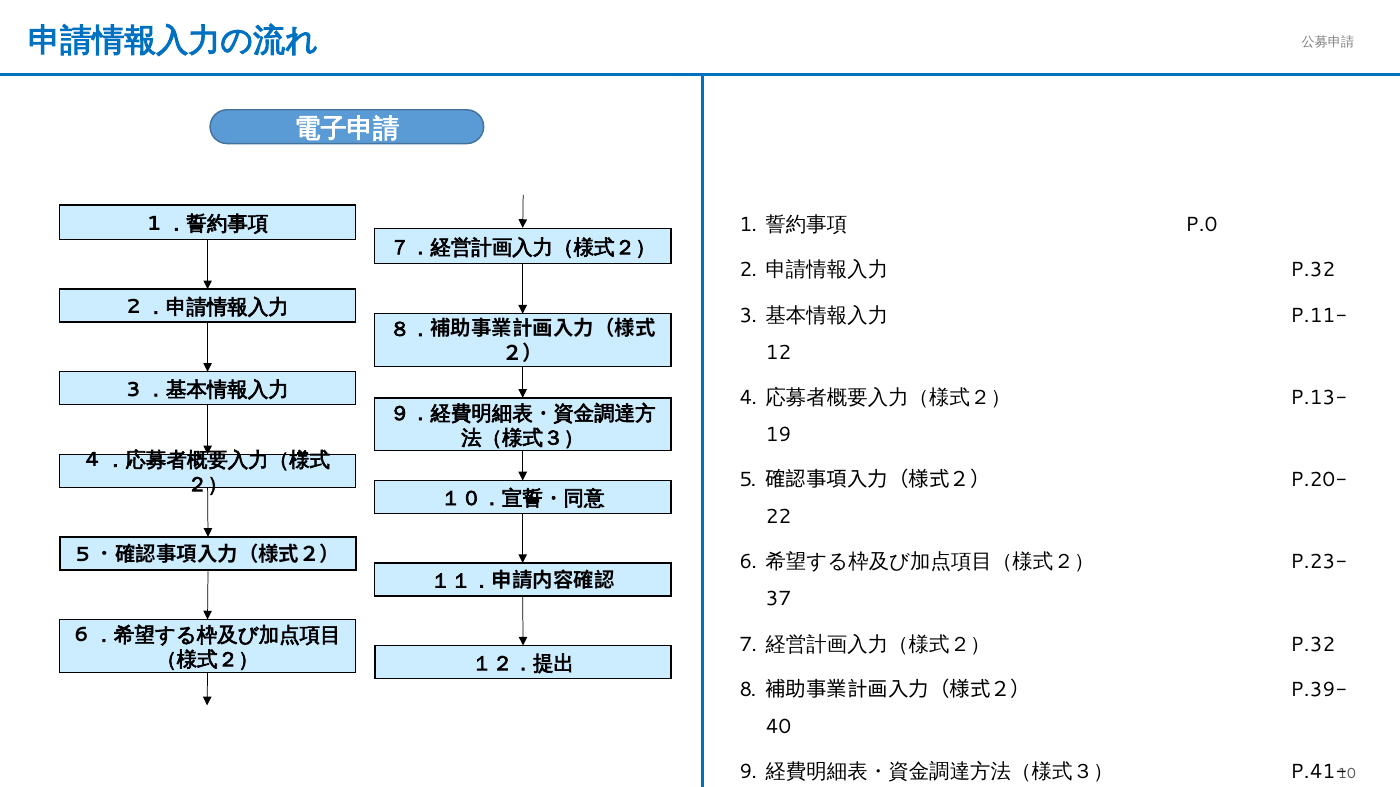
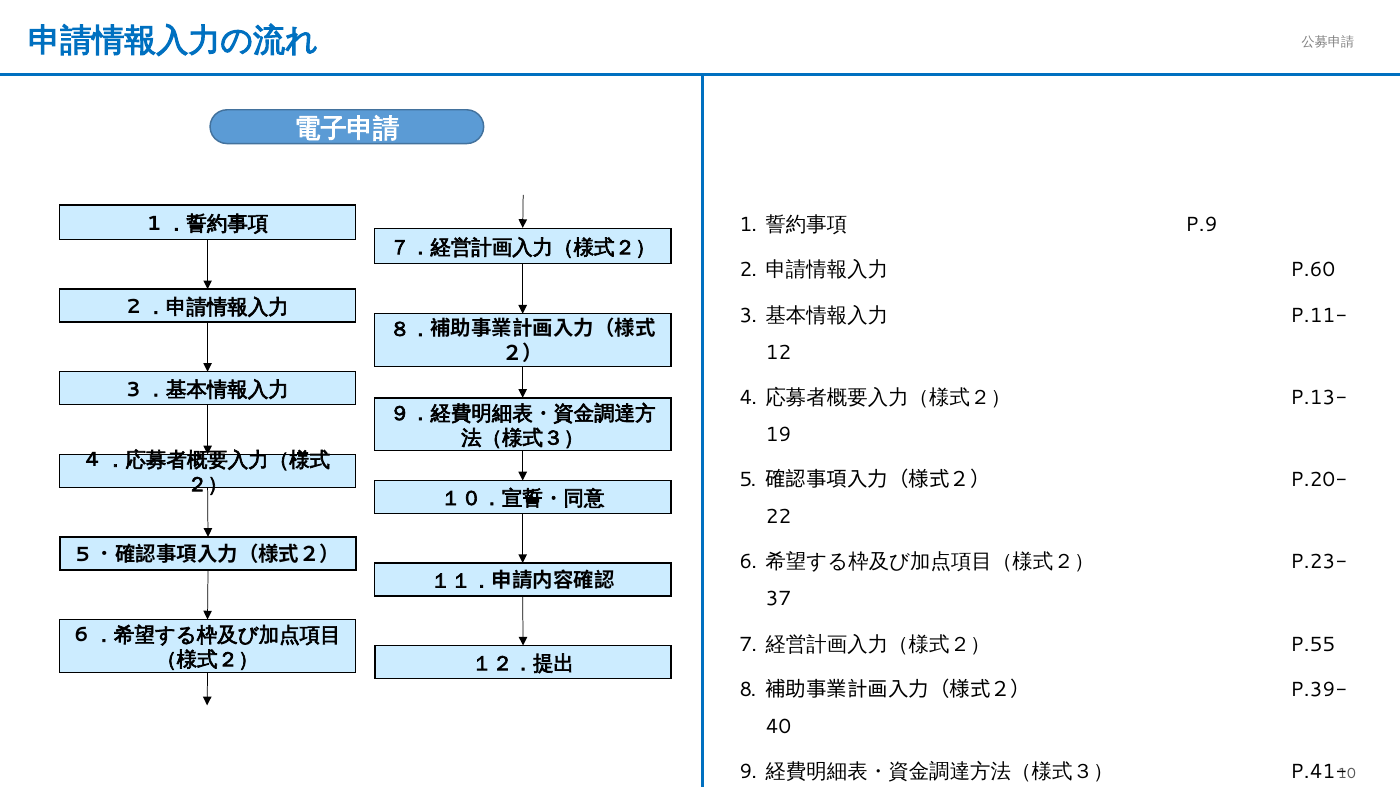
P.0: P.0 -> P.9 (1201, 225)
P.32: P.32 -> P.60 (1313, 270)
P.32: P.32 -> P.55 (1313, 645)
